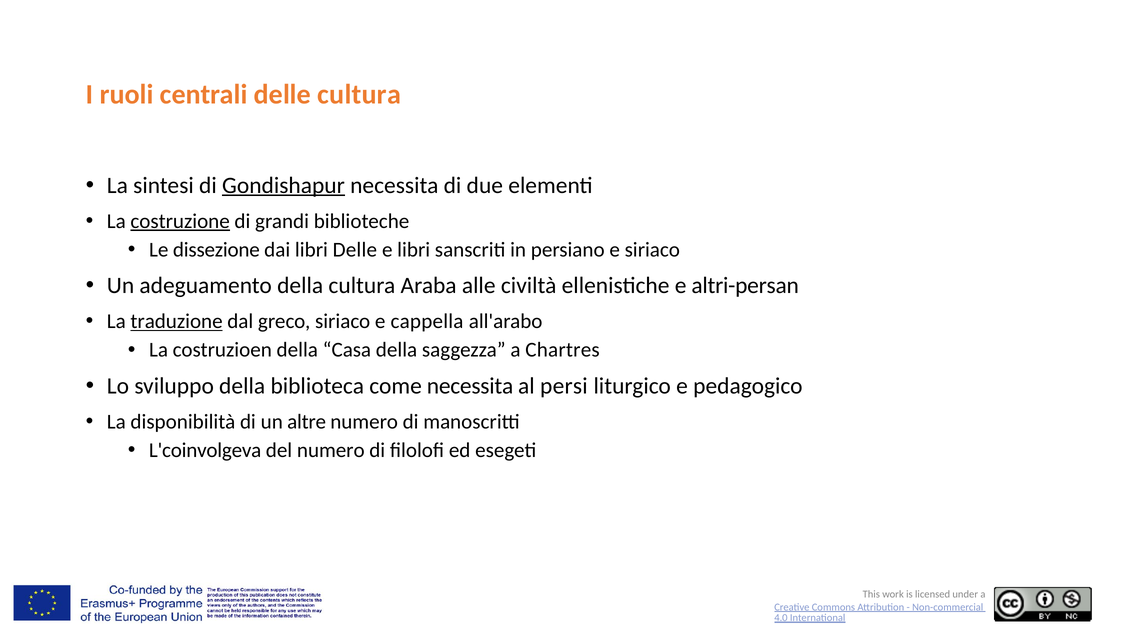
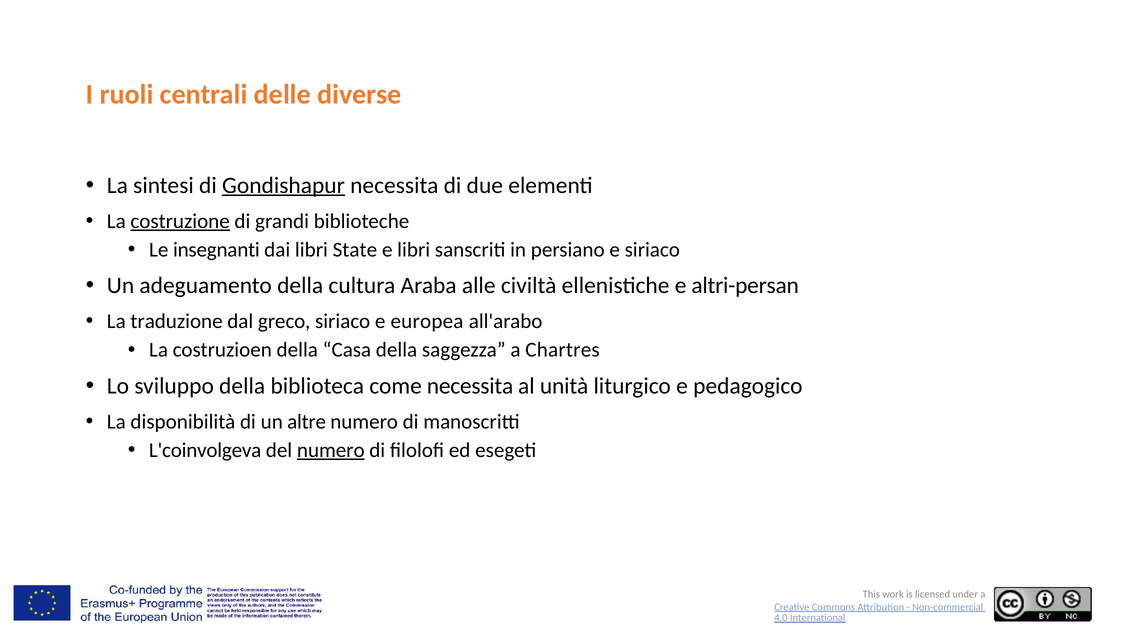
delle cultura: cultura -> diverse (359, 95)
dissezione: dissezione -> insegnanti (216, 250)
libri Delle: Delle -> State (355, 250)
traduzione underline: present -> none (177, 321)
cappella: cappella -> europea (427, 321)
persi: persi -> unità (564, 386)
numero underline: none -> present (331, 450)
